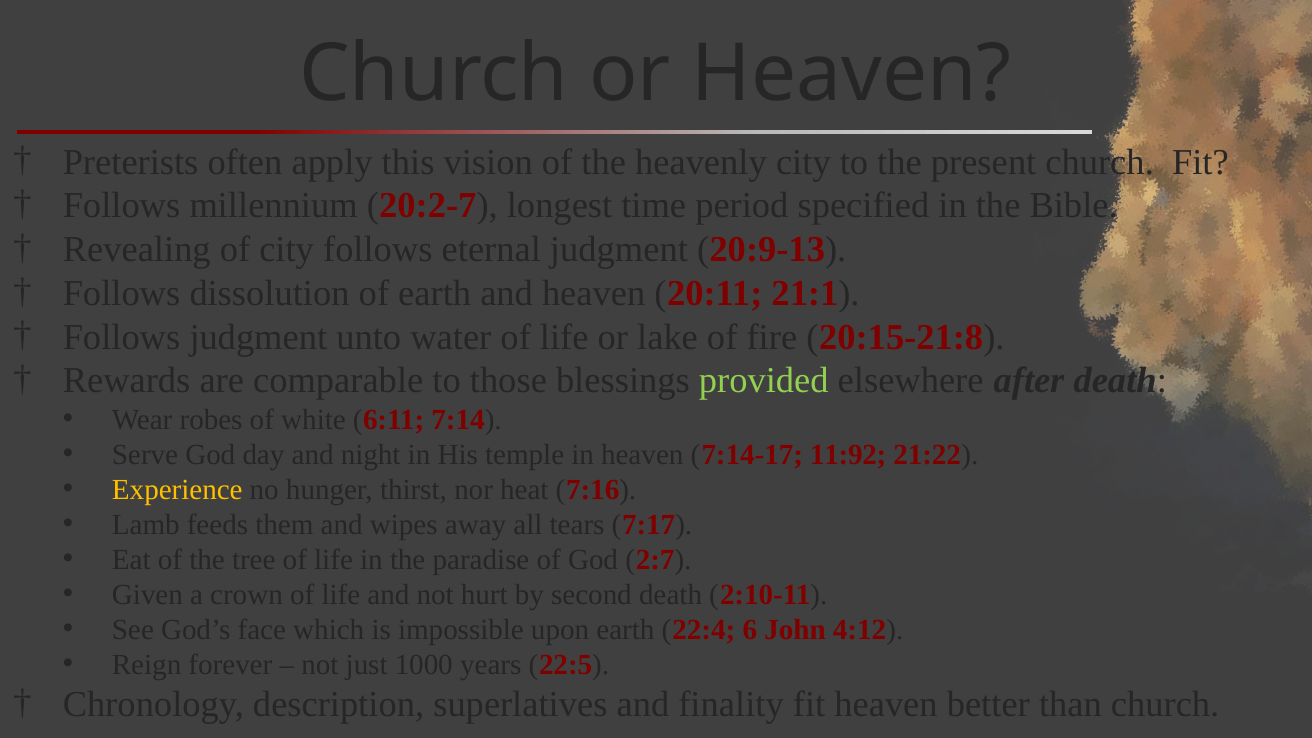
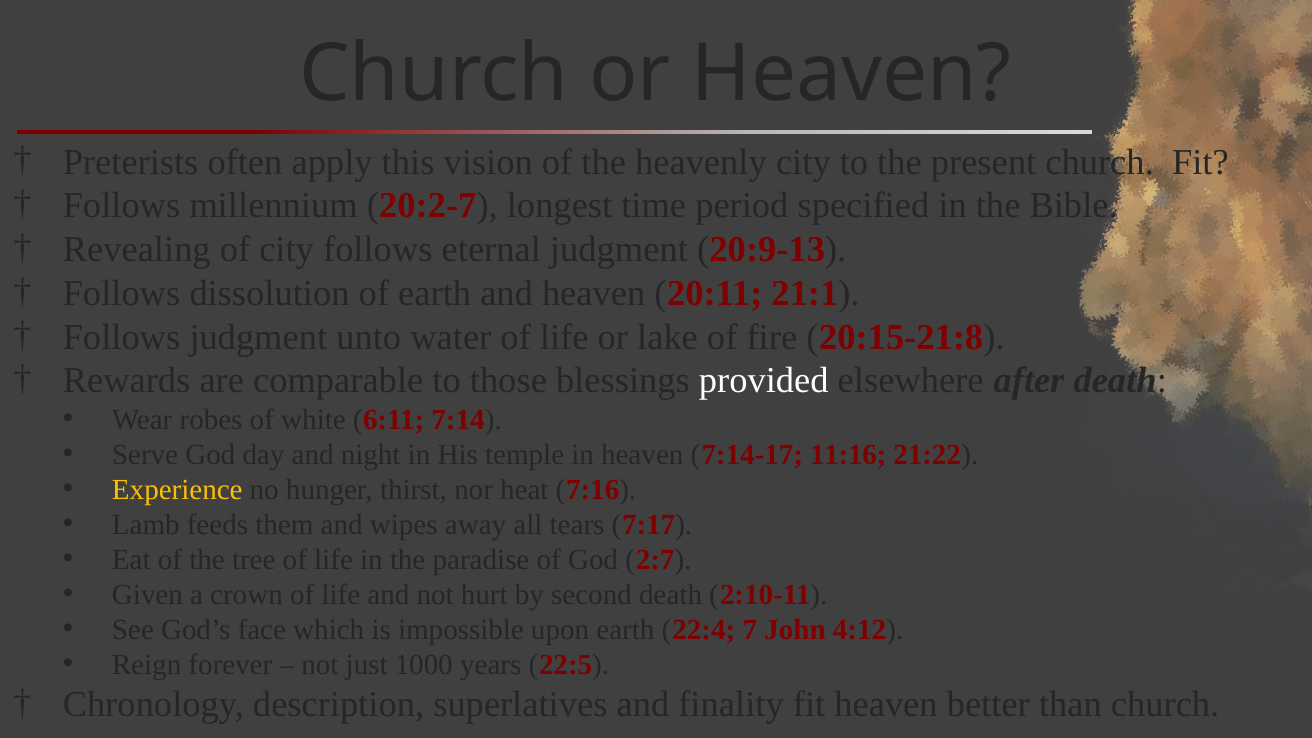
provided colour: light green -> white (764, 381)
11:92: 11:92 -> 11:16 (848, 455)
6: 6 -> 7 (750, 630)
